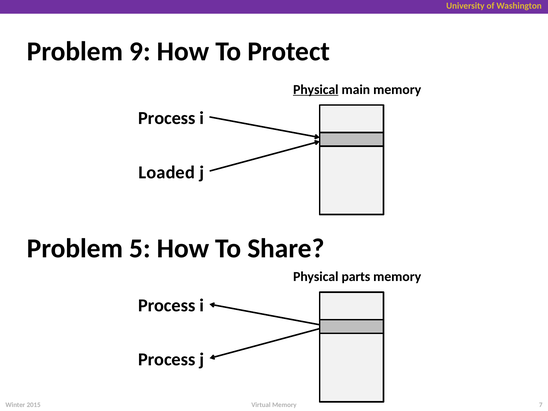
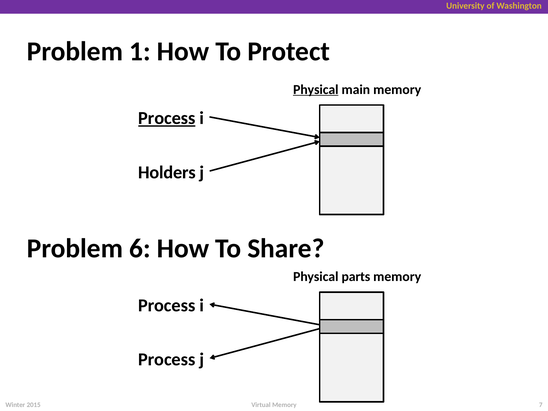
9: 9 -> 1 (140, 51)
Process underline: none -> present (167, 118)
Loaded: Loaded -> Holders (167, 172)
5: 5 -> 6 (140, 249)
